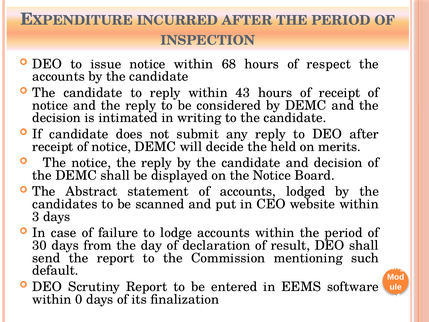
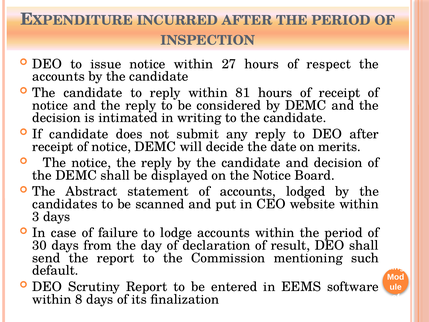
68: 68 -> 27 (229, 64)
43: 43 -> 81 (243, 93)
held: held -> date (284, 147)
0: 0 -> 8 (79, 299)
